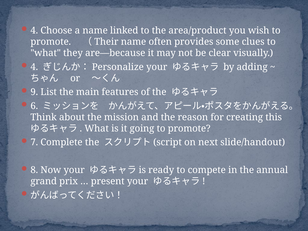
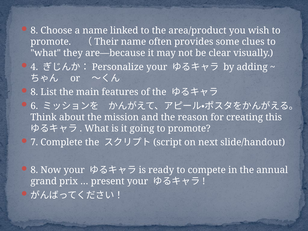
4: 4 -> 8 (34, 30)
9: 9 -> 8 (34, 92)
